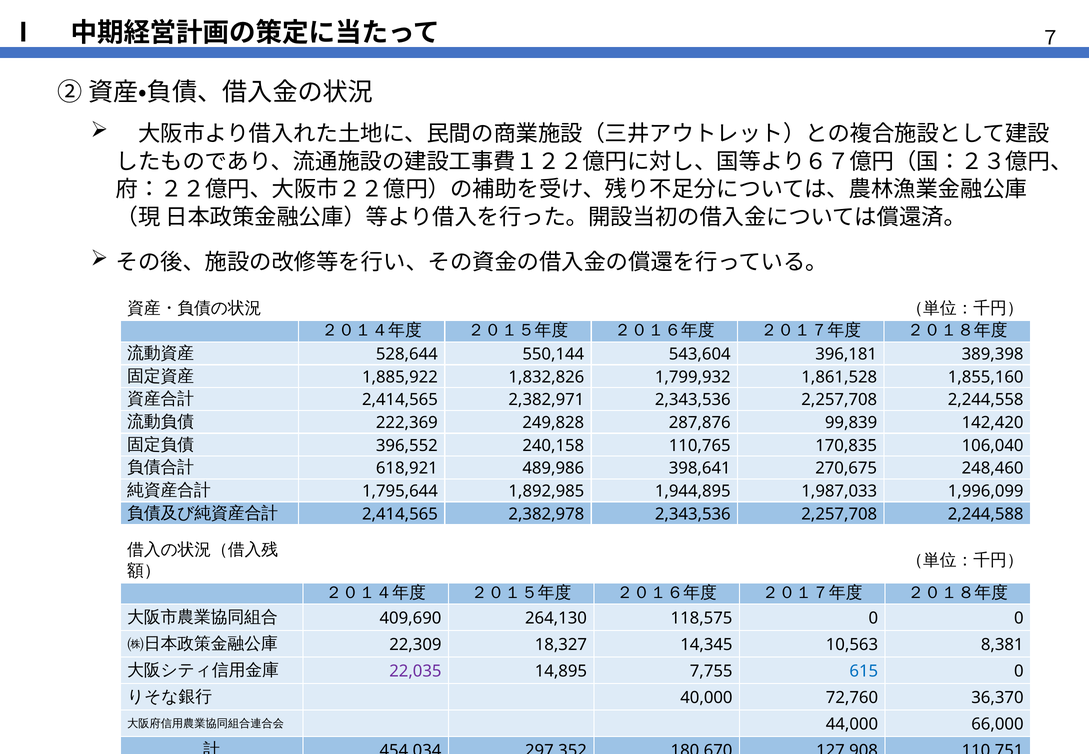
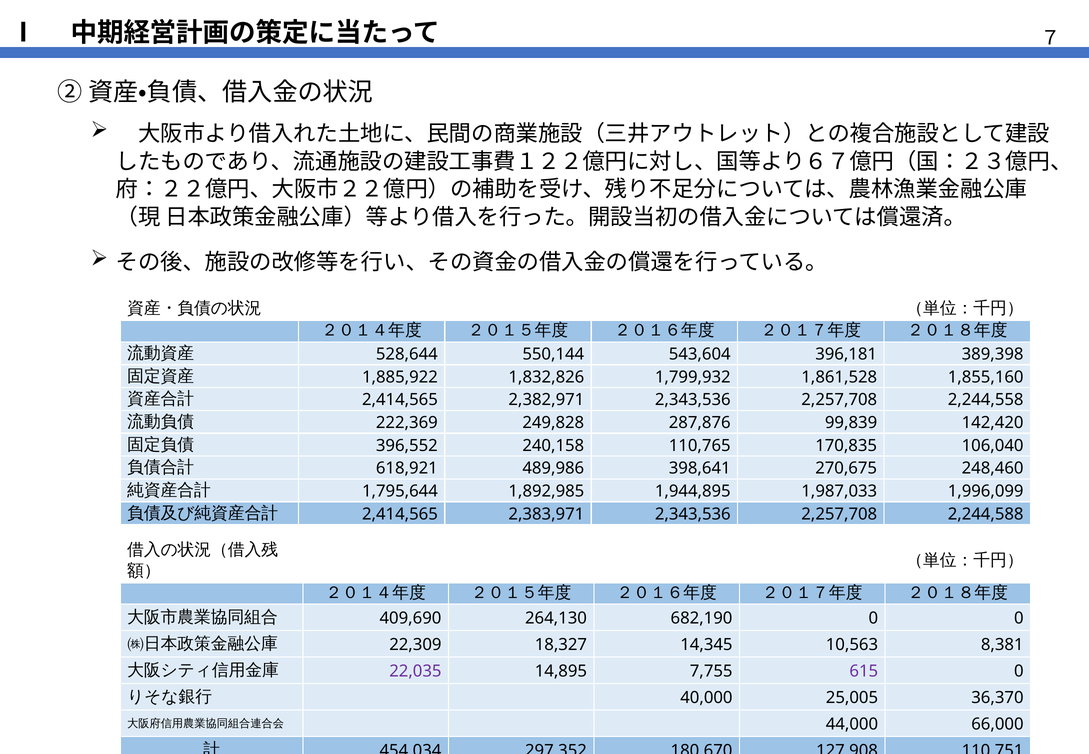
2,382,978: 2,382,978 -> 2,383,971 (546, 514)
118,575: 118,575 -> 682,190 (702, 618)
615 colour: blue -> purple (864, 671)
72,760: 72,760 -> 25,005 (852, 698)
